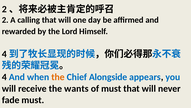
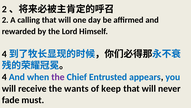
the colour: orange -> purple (58, 77)
Alongside: Alongside -> Entrusted (108, 77)
of must: must -> keep (111, 88)
